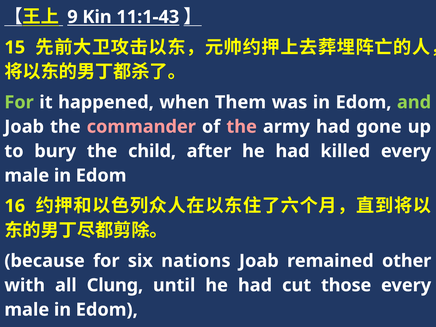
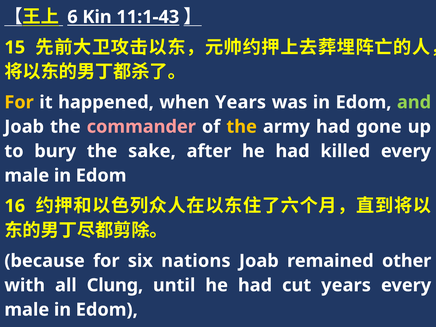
9: 9 -> 6 (72, 17)
For colour: light green -> yellow (19, 102)
when Them: Them -> Years (240, 102)
the colour: pink -> yellow (242, 127)
child: child -> sake (152, 151)
cut those: those -> years (346, 285)
